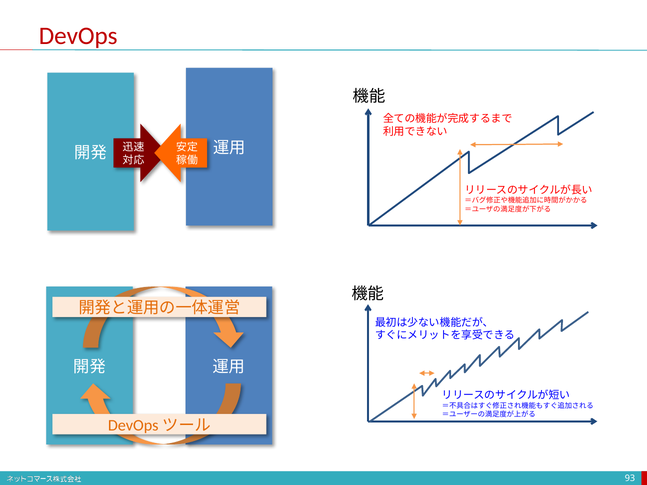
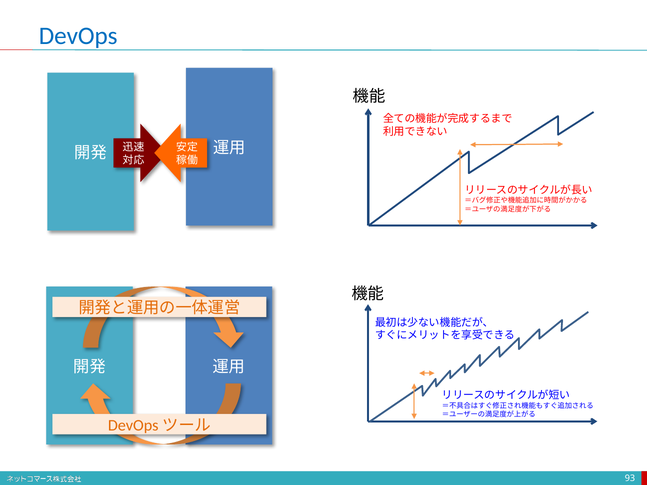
DevOps colour: red -> blue (78, 36)
